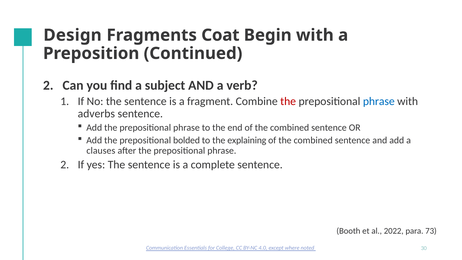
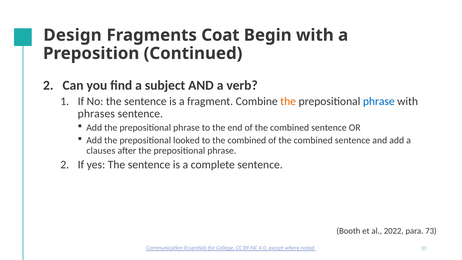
the colour: red -> orange (288, 101)
adverbs: adverbs -> phrases (96, 114)
bolded: bolded -> looked (186, 140)
to the explaining: explaining -> combined (247, 140)
